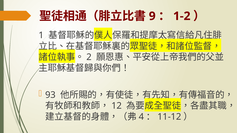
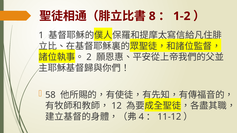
9: 9 -> 8 (152, 16)
93: 93 -> 58 (50, 95)
